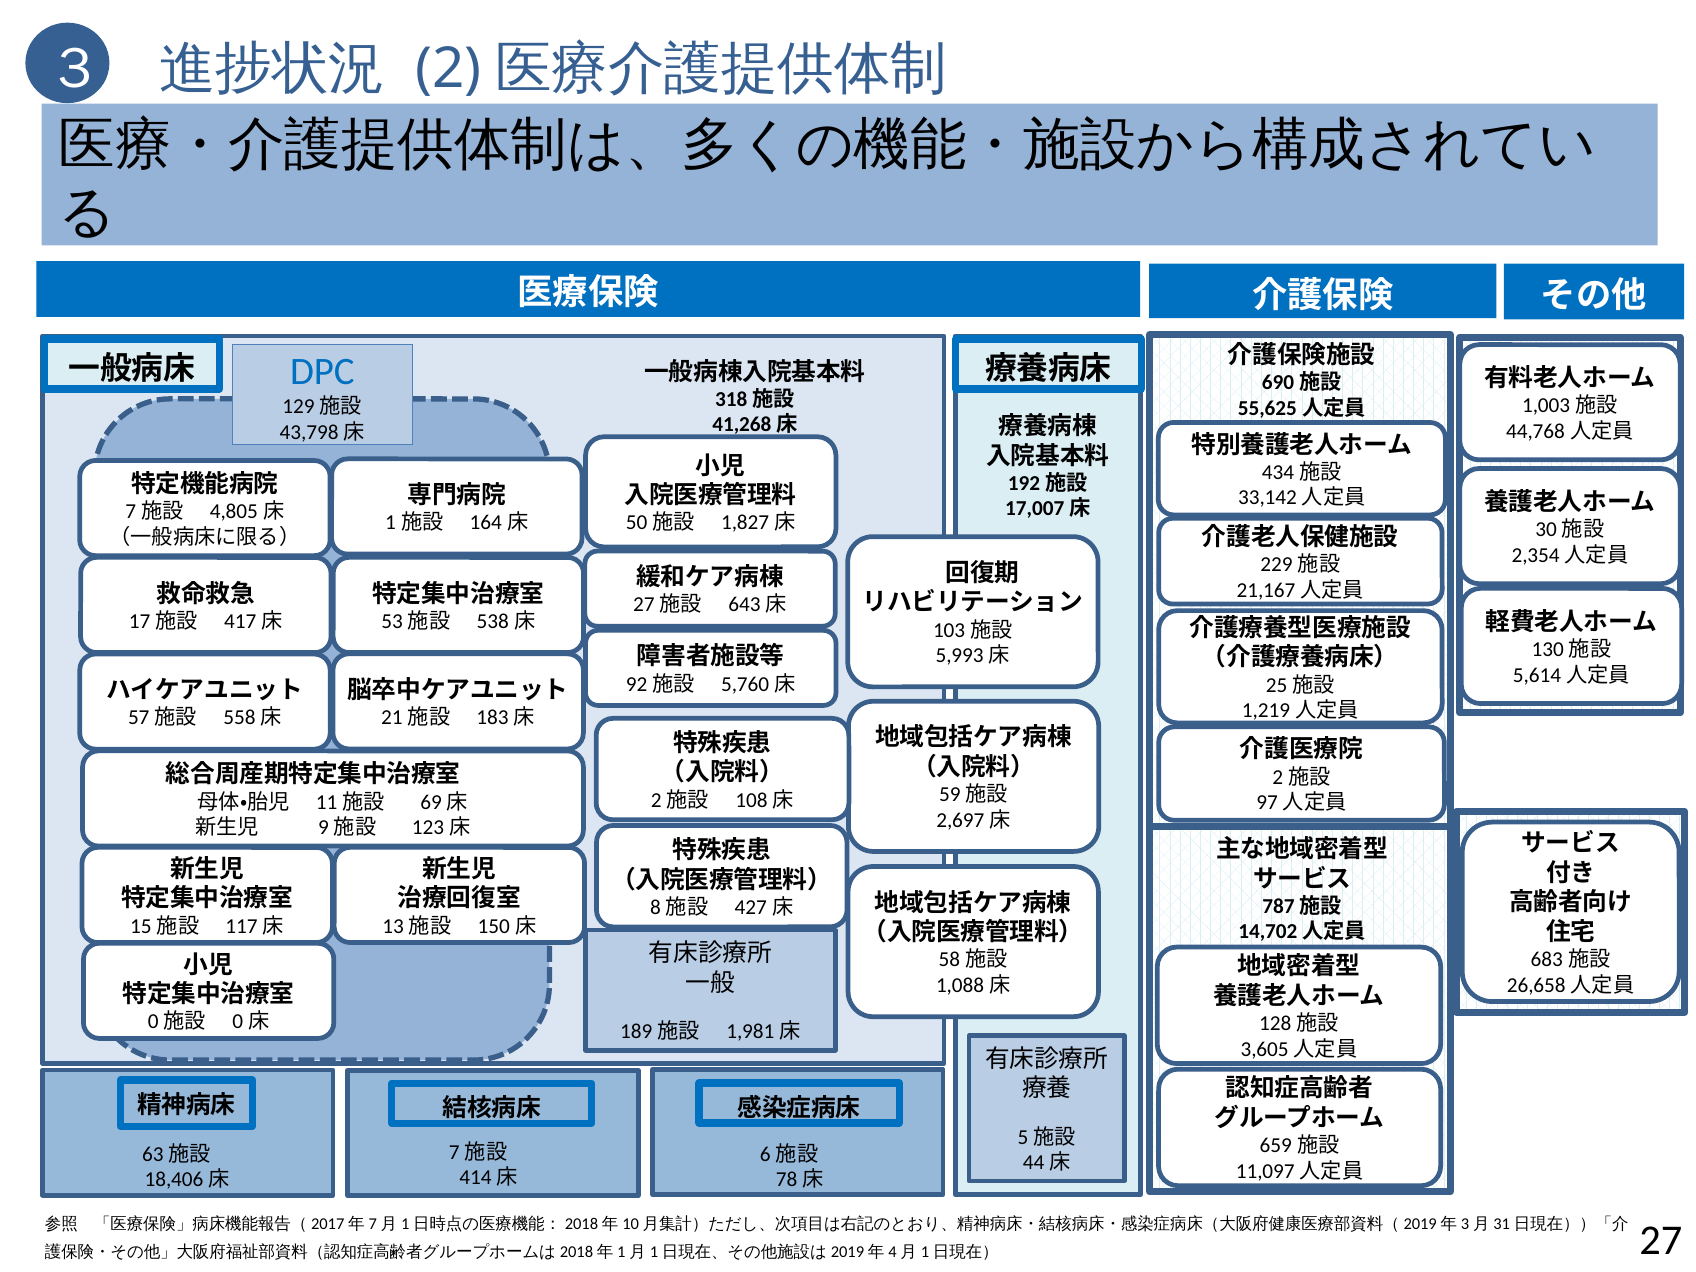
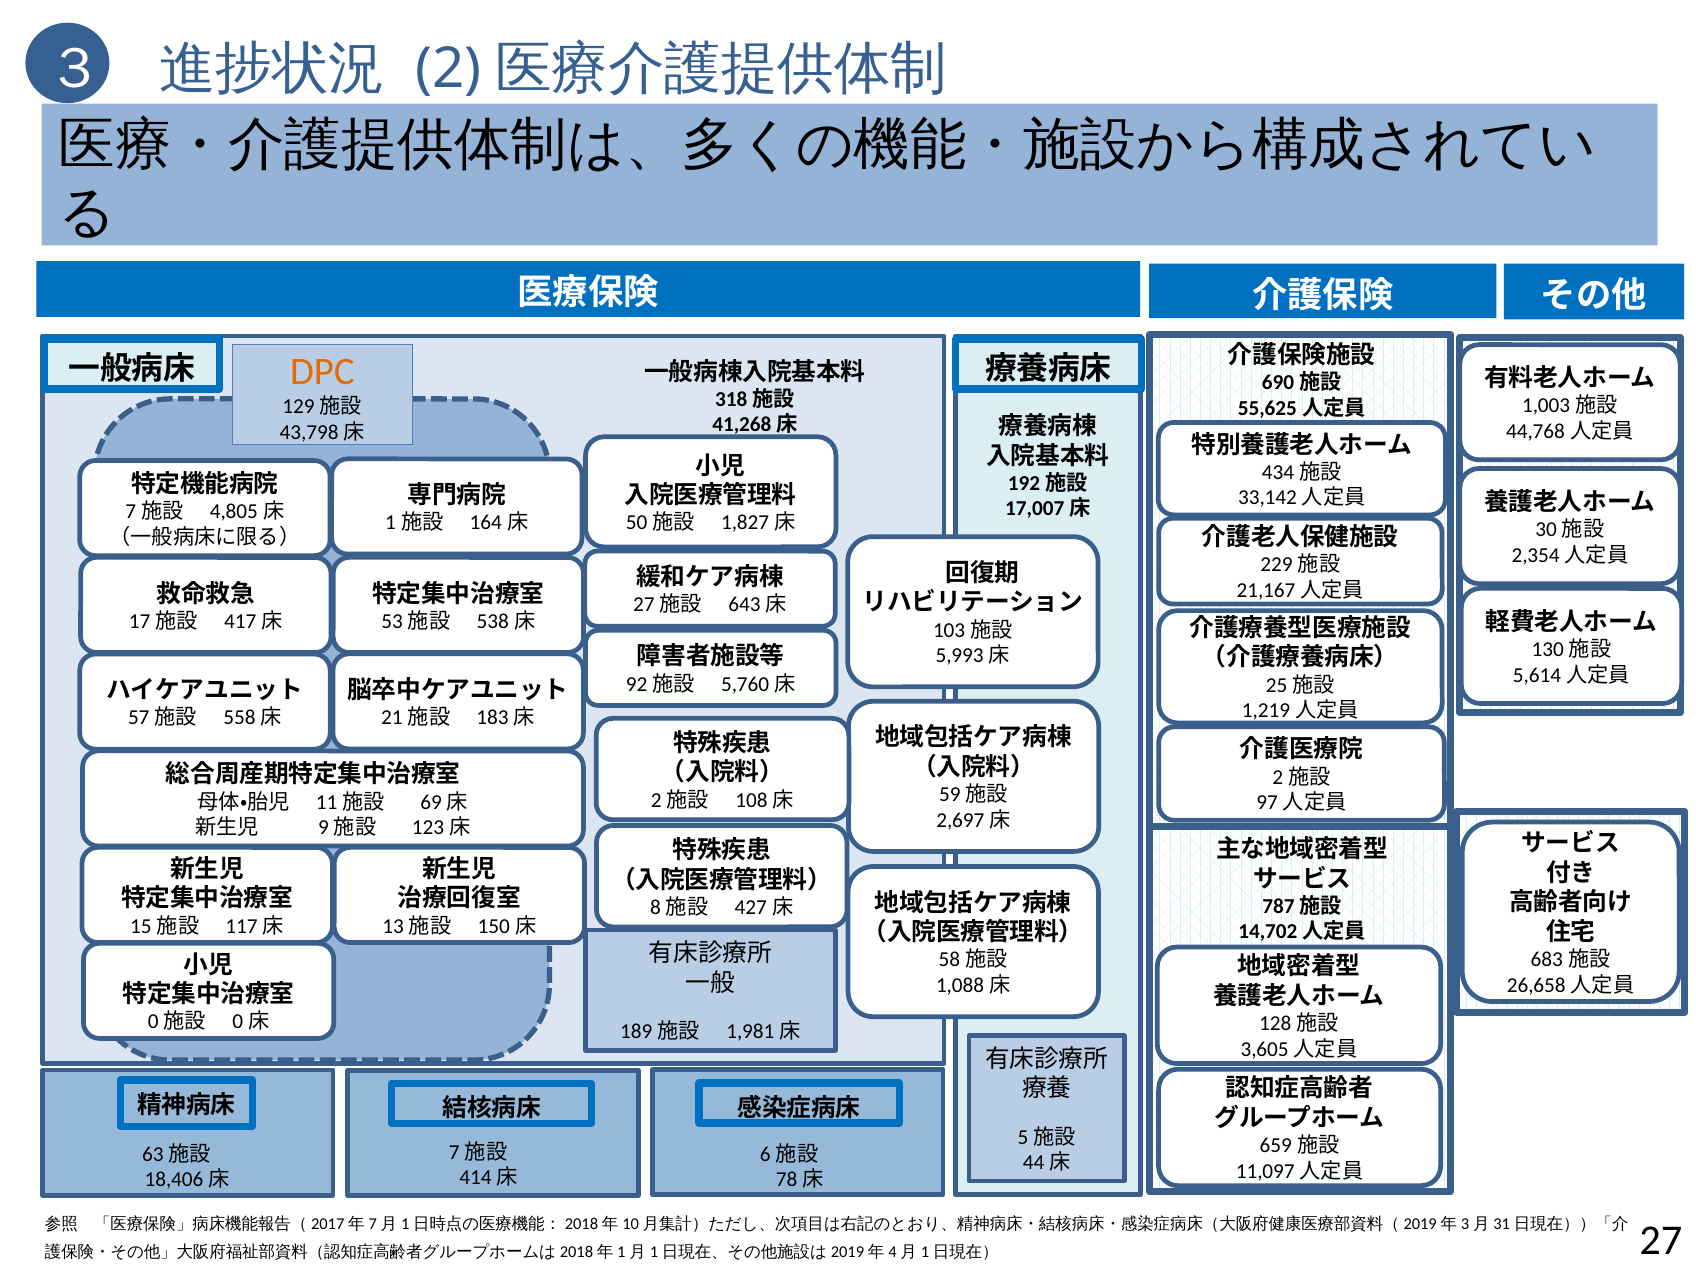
DPC colour: blue -> orange (322, 372)
